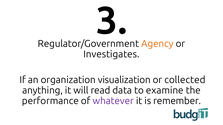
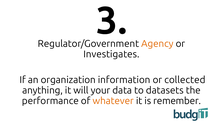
visualization: visualization -> information (124, 80)
read: read -> your (100, 91)
examine: examine -> datasets (165, 91)
whatever colour: purple -> orange (113, 101)
